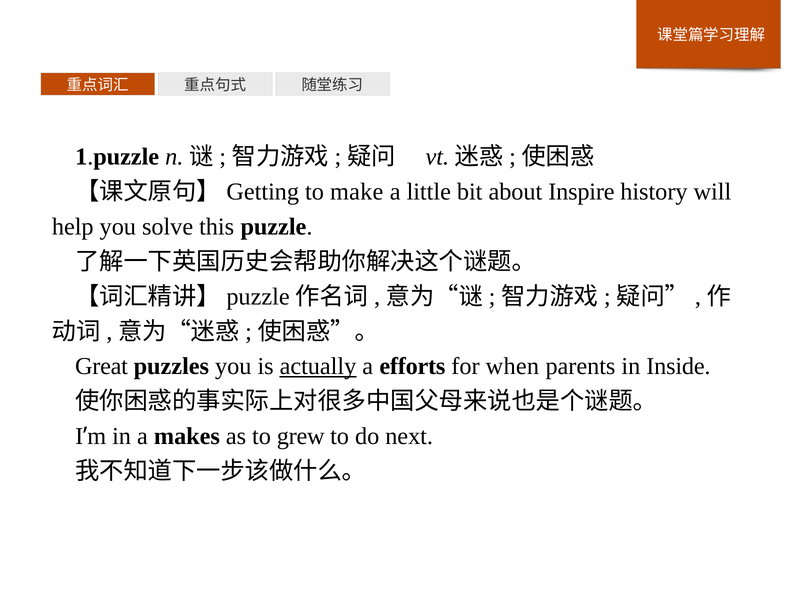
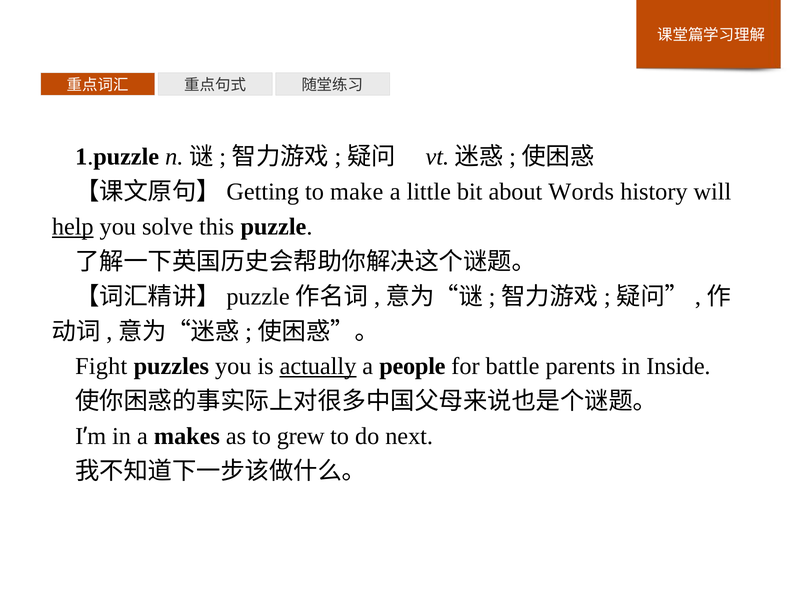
Inspire: Inspire -> Words (581, 192)
help underline: none -> present (73, 227)
Great: Great -> Fight (101, 367)
efforts: efforts -> people (412, 367)
when: when -> battle (513, 367)
